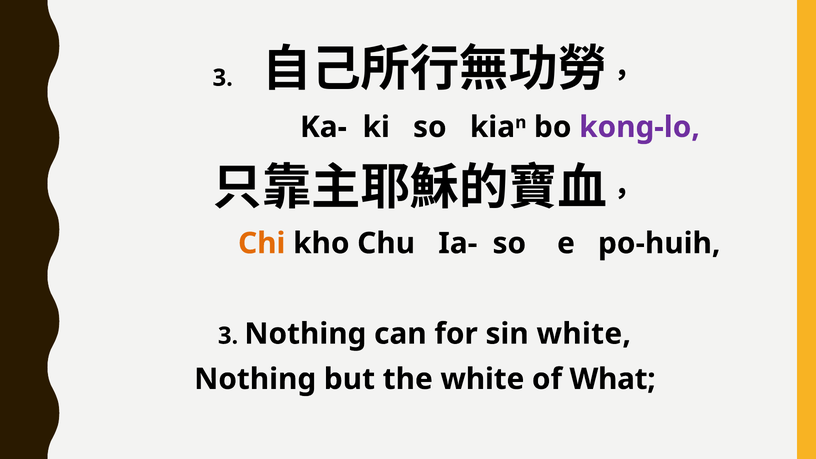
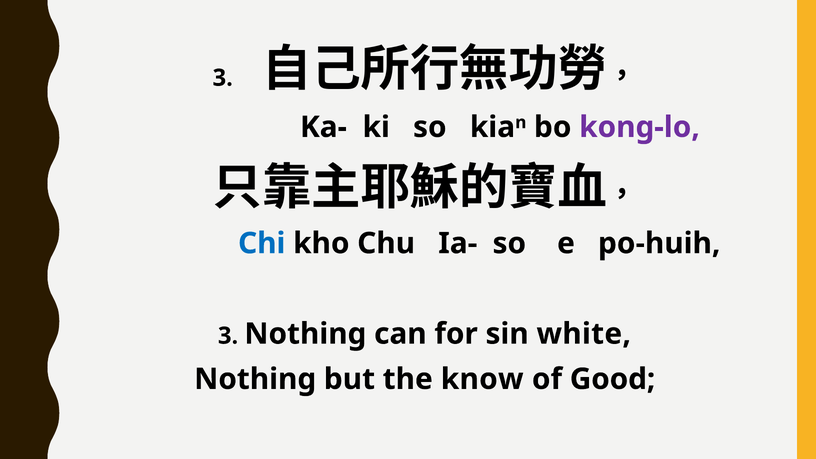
Chi colour: orange -> blue (262, 243)
the white: white -> know (482, 379)
What: What -> Good (613, 379)
